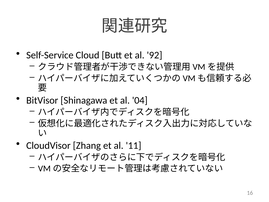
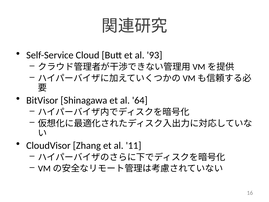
92: 92 -> 93 (155, 55)
04: 04 -> 64 (140, 100)
